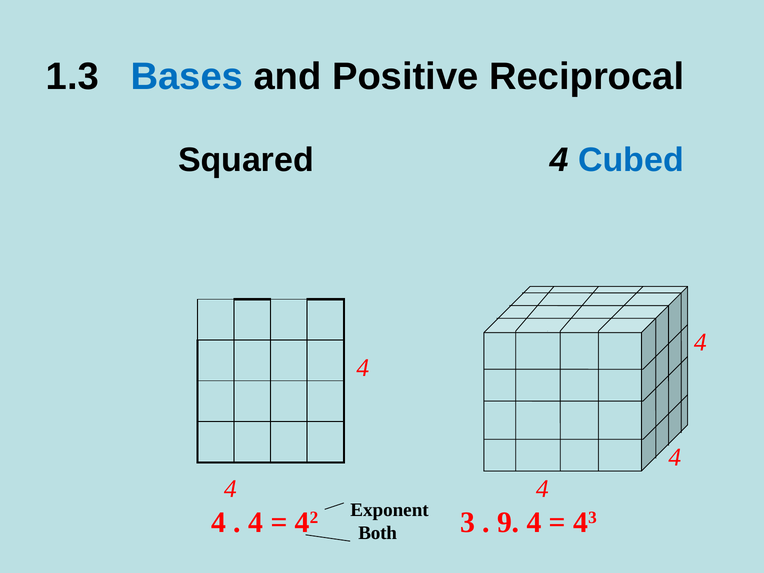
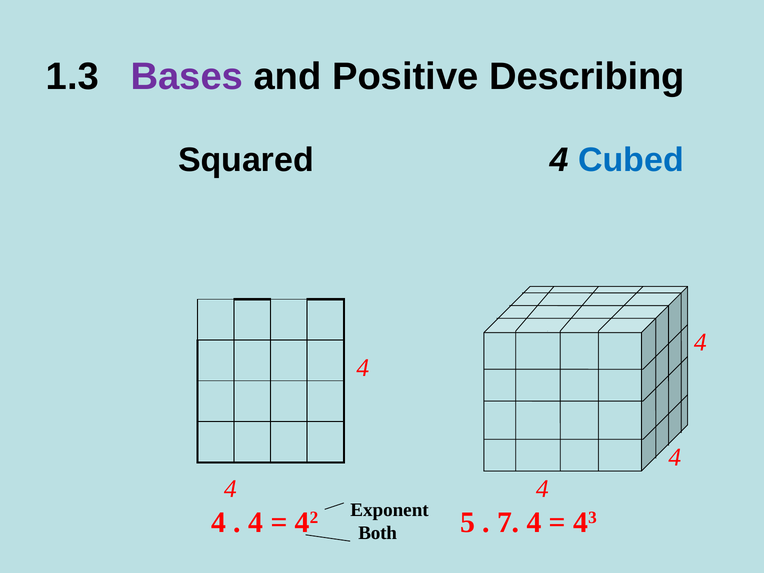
Bases colour: blue -> purple (187, 77)
Reciprocal: Reciprocal -> Describing (587, 77)
3: 3 -> 5 (467, 522)
9: 9 -> 7 (508, 522)
